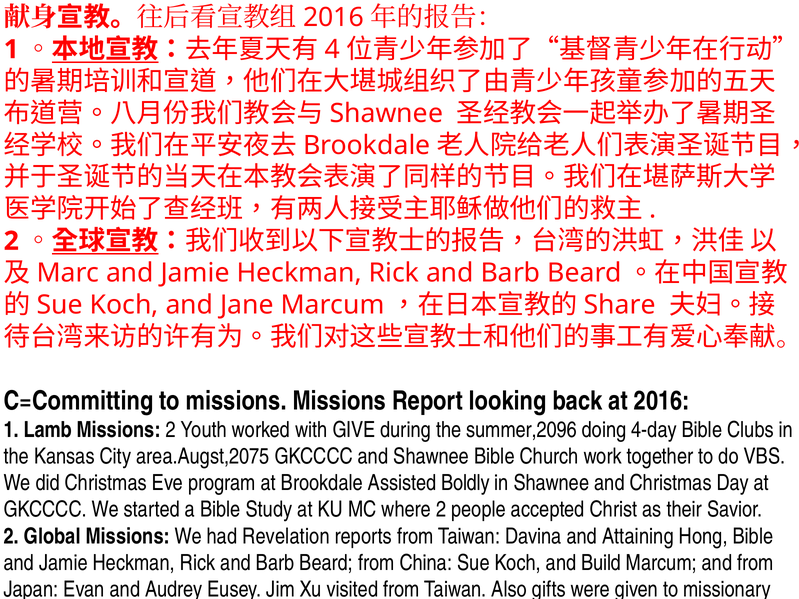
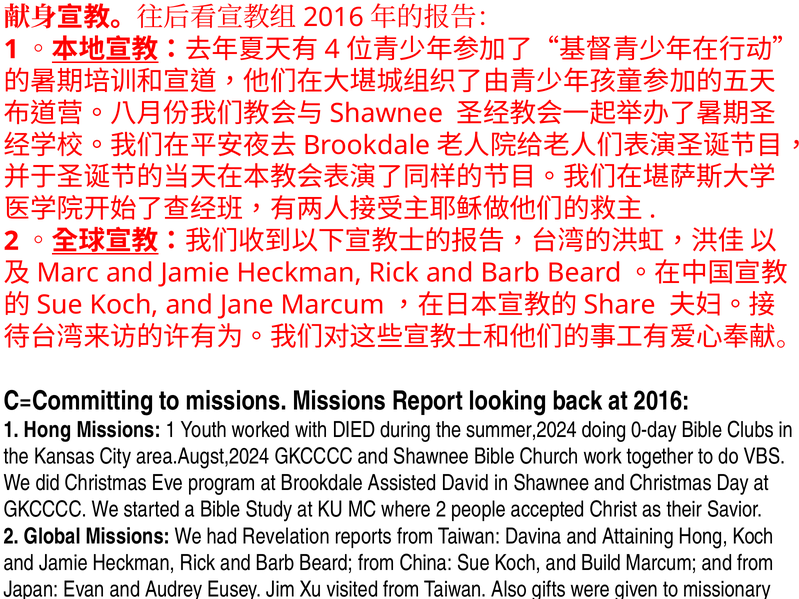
1 Lamb: Lamb -> Hong (48, 430)
Missions 2: 2 -> 1 (171, 430)
GIVE: GIVE -> DIED (354, 430)
summer,2096: summer,2096 -> summer,2024 (522, 430)
4-day: 4-day -> 0-day (654, 430)
area.Augst,2075: area.Augst,2075 -> area.Augst,2024 (203, 457)
Boldly: Boldly -> David (465, 483)
Hong Bible: Bible -> Koch (753, 537)
